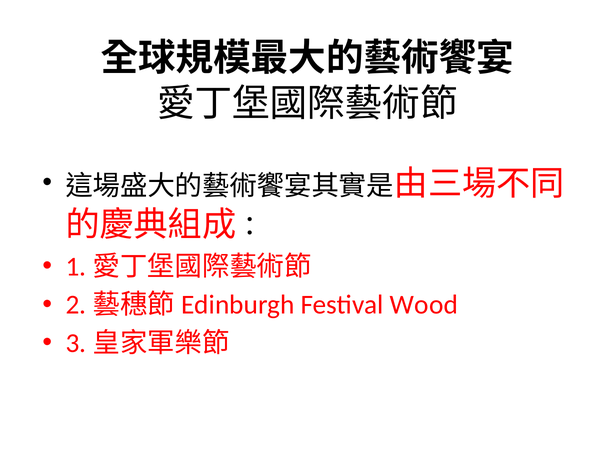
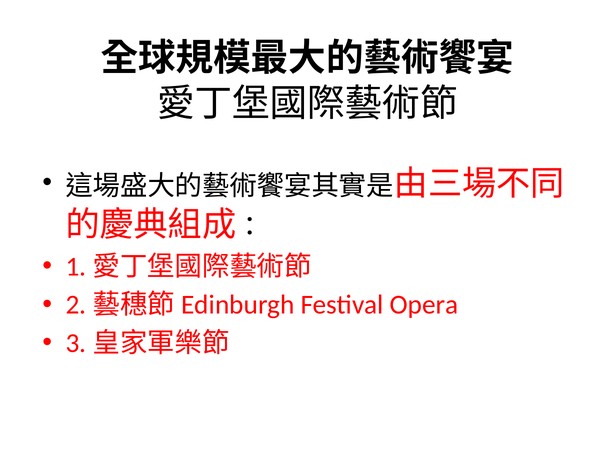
Wood: Wood -> Opera (424, 305)
